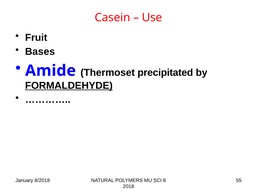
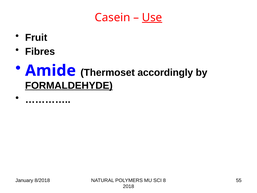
Use underline: none -> present (152, 17)
Bases: Bases -> Fibres (40, 52)
precipitated: precipitated -> accordingly (165, 72)
